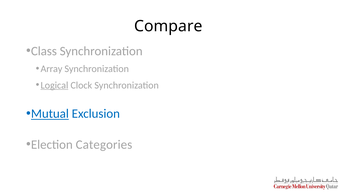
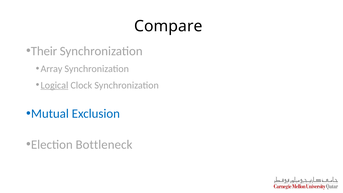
Class: Class -> Their (44, 51)
Mutual underline: present -> none (50, 114)
Categories: Categories -> Bottleneck (104, 145)
